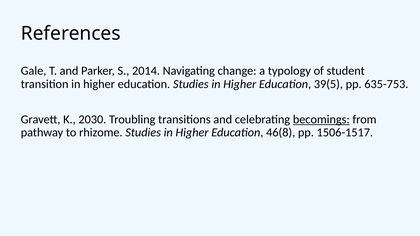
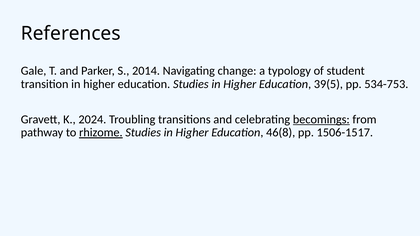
635-753: 635-753 -> 534-753 (386, 84)
2030: 2030 -> 2024 (92, 119)
rhizome underline: none -> present (101, 133)
